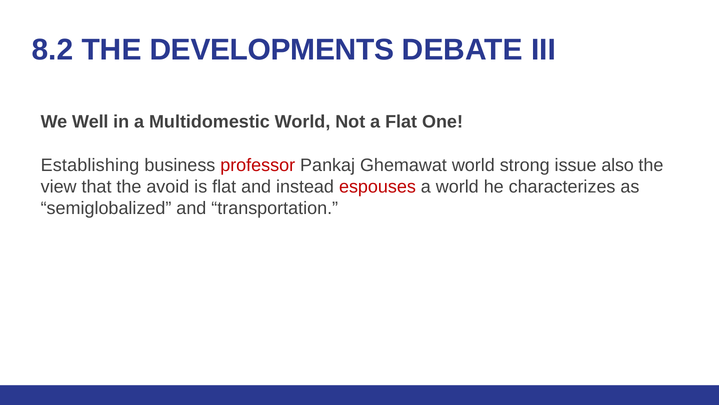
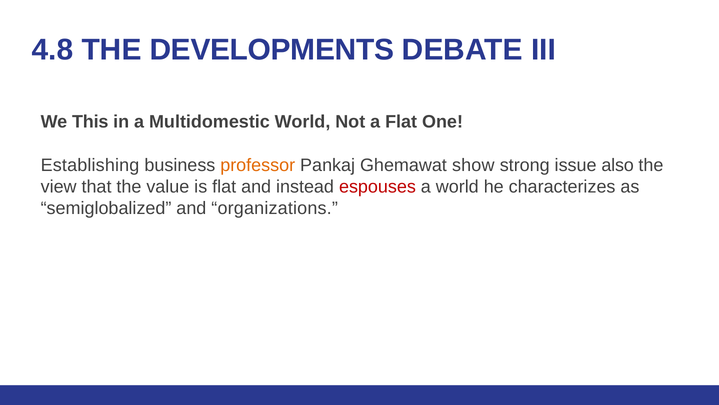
8.2: 8.2 -> 4.8 (53, 50)
Well: Well -> This (90, 122)
professor colour: red -> orange (258, 165)
Ghemawat world: world -> show (473, 165)
avoid: avoid -> value (168, 187)
transportation: transportation -> organizations (275, 208)
